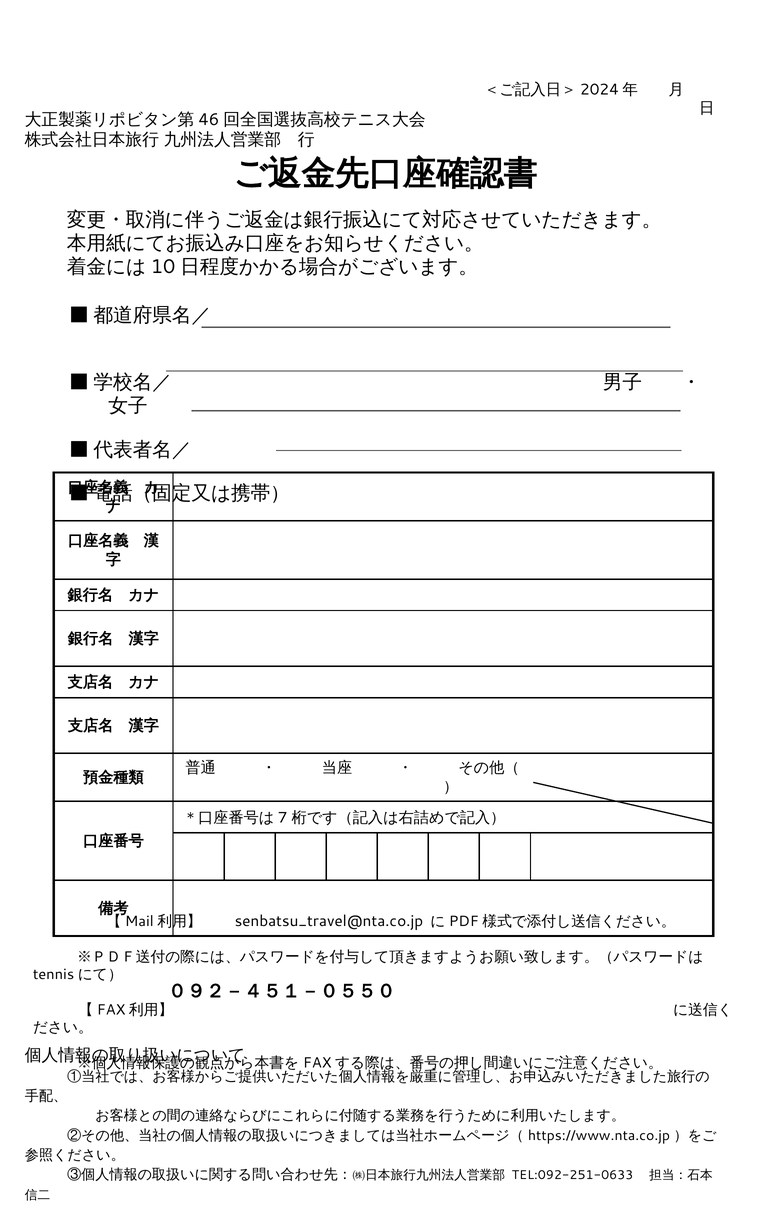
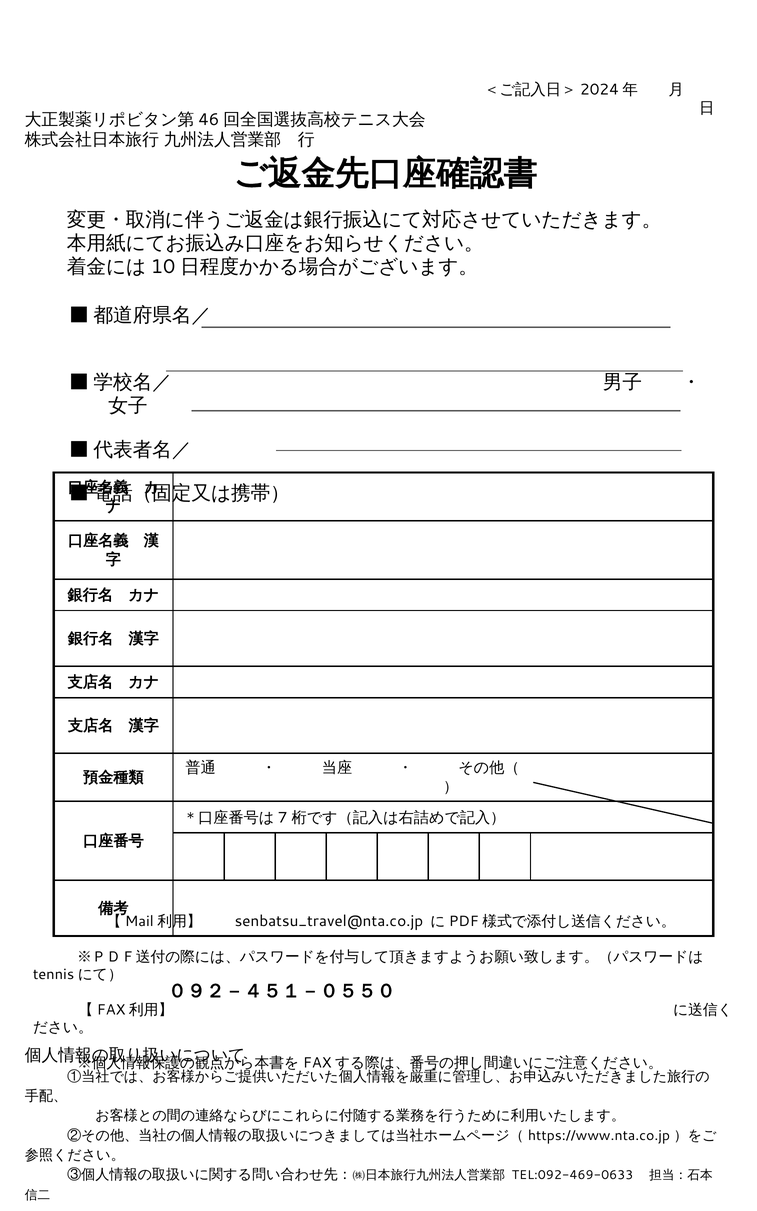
TEL:092-251-0633: TEL:092-251-0633 -> TEL:092-469-0633 (573, 1175)
